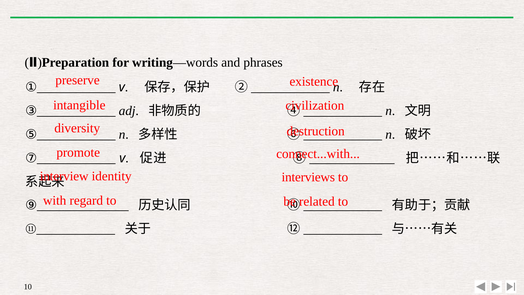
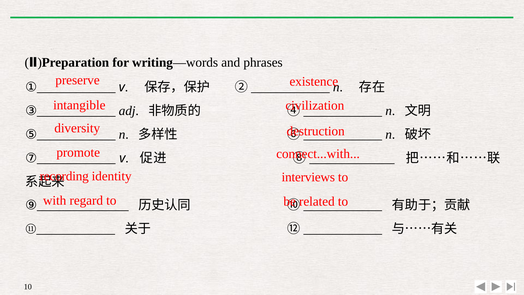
interview: interview -> recording (64, 176)
